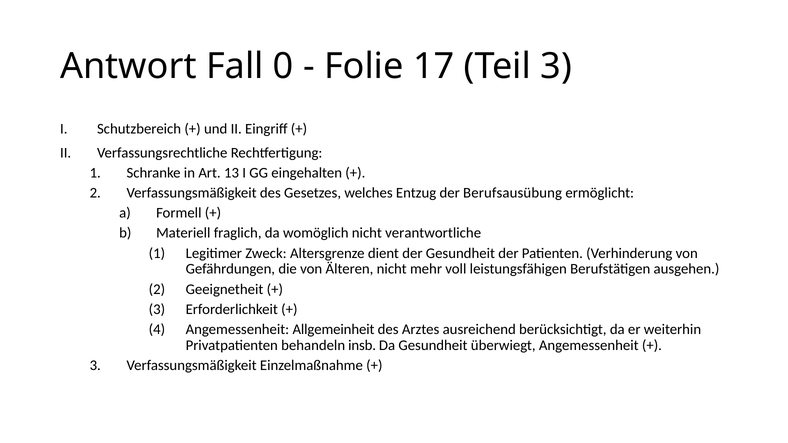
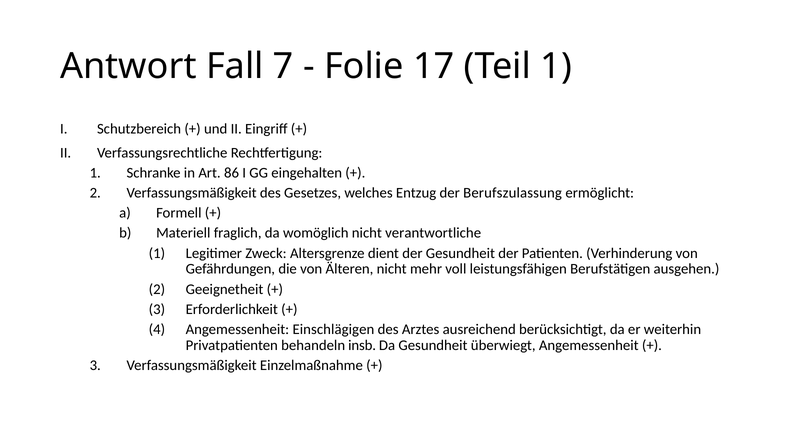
0: 0 -> 7 (283, 66)
Teil 3: 3 -> 1 (556, 66)
13: 13 -> 86 (232, 173)
Berufsausübung: Berufsausübung -> Berufszulassung (513, 193)
Allgemeinheit: Allgemeinheit -> Einschlägigen (333, 329)
